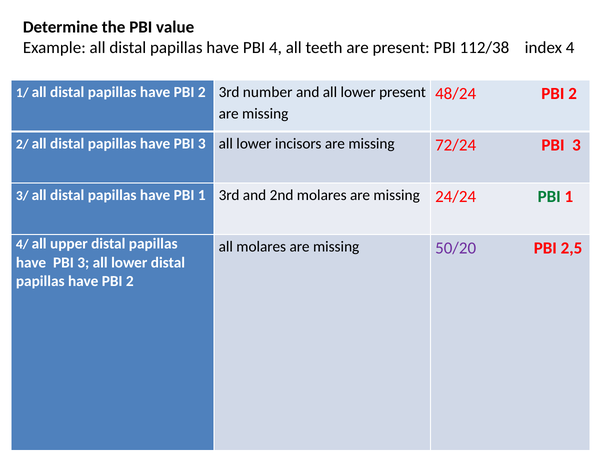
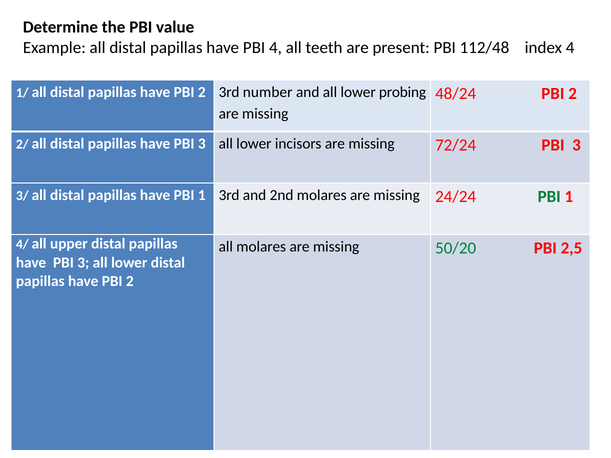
112/38: 112/38 -> 112/48 (485, 48)
lower present: present -> probing (403, 92)
50/20 colour: purple -> green (456, 248)
